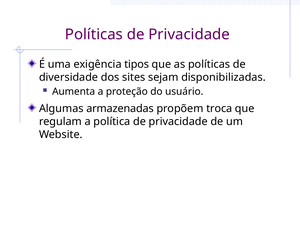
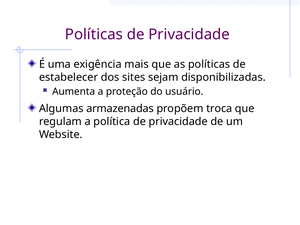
tipos: tipos -> mais (137, 64)
diversidade: diversidade -> estabelecer (69, 77)
